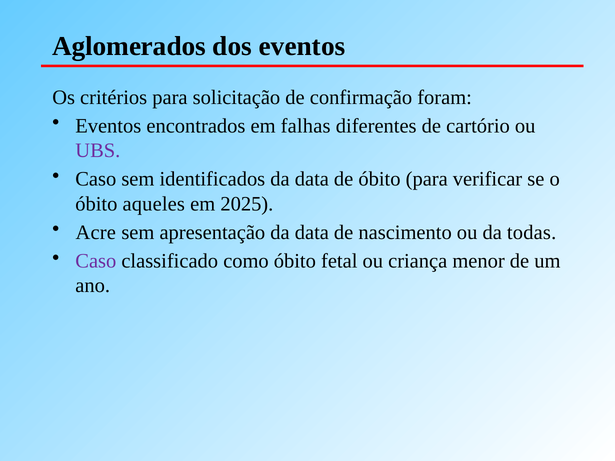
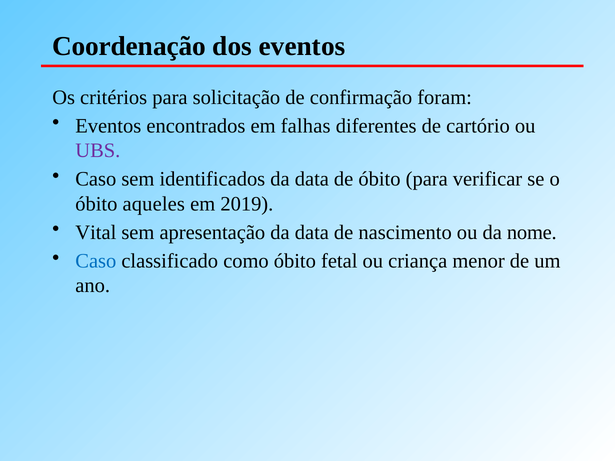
Aglomerados: Aglomerados -> Coordenação (129, 46)
2025: 2025 -> 2019 (247, 204)
Acre: Acre -> Vital (96, 233)
todas: todas -> nome (532, 233)
Caso colour: purple -> blue (96, 261)
